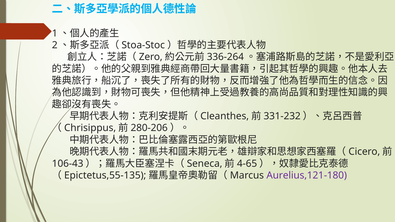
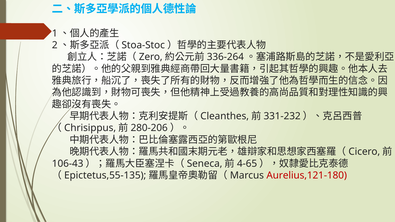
Aurelius,121-180 colour: purple -> red (307, 175)
